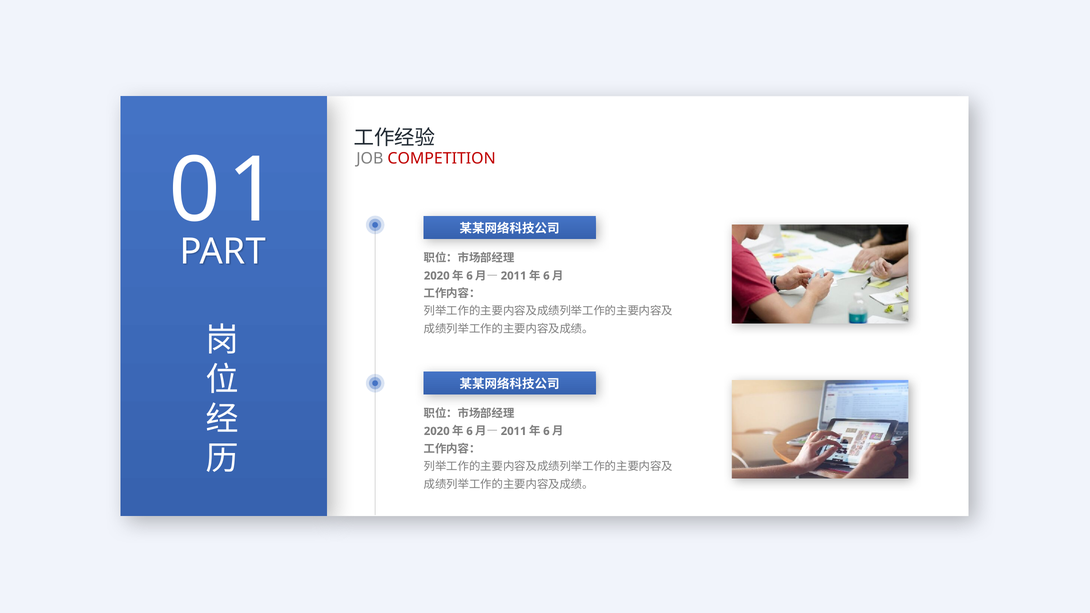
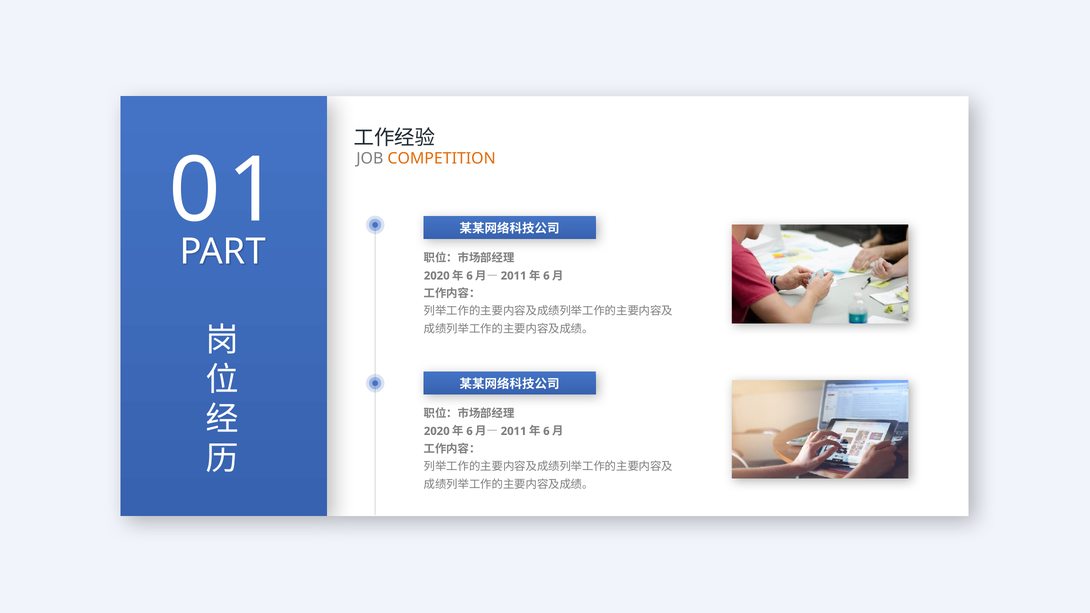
COMPETITION colour: red -> orange (442, 159)
